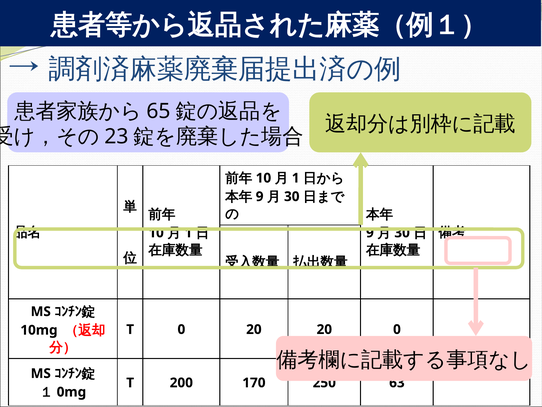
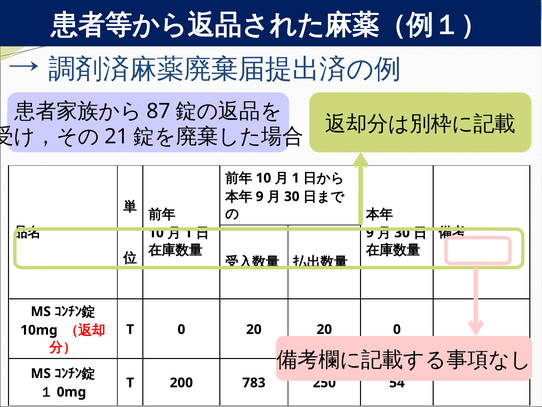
65: 65 -> 87 (159, 111)
23: 23 -> 21 (117, 136)
170: 170 -> 783 (254, 382)
63: 63 -> 54 (397, 382)
